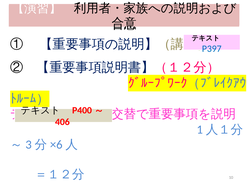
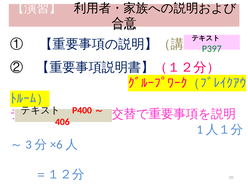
P397 colour: blue -> green (212, 49)
